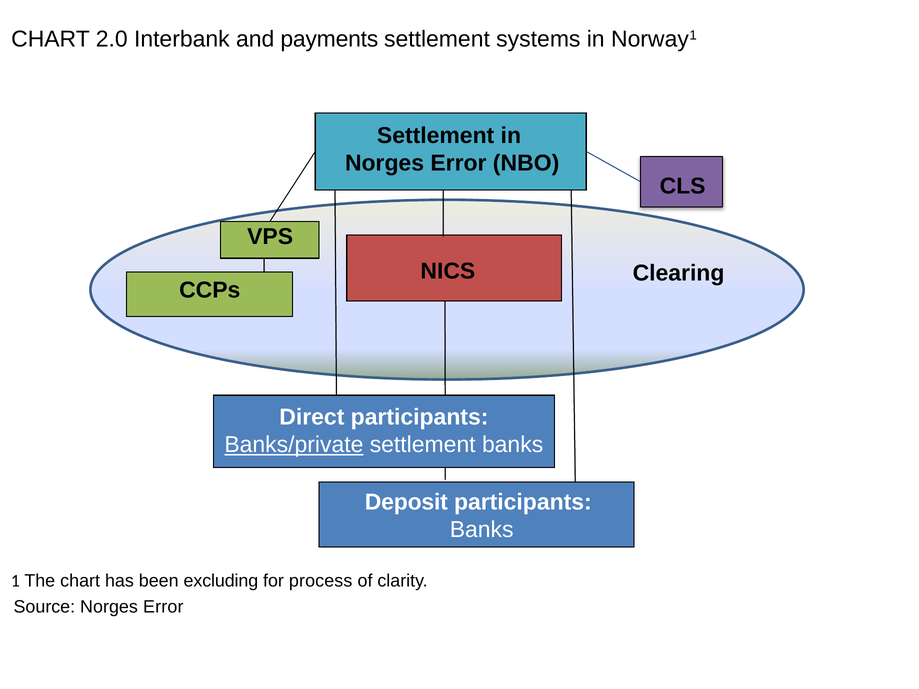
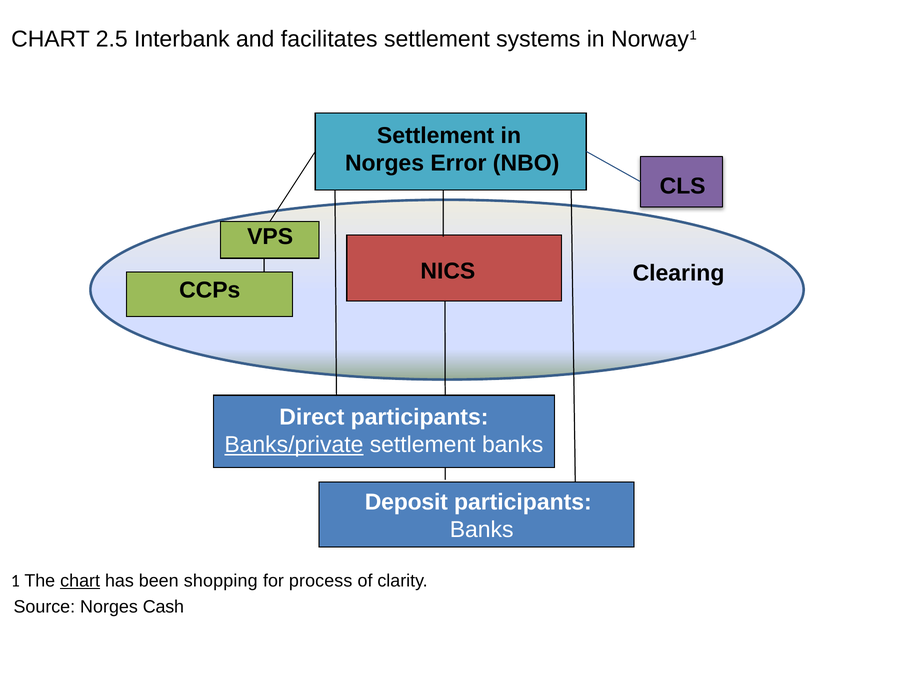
2.0: 2.0 -> 2.5 (112, 39)
payments: payments -> facilitates (329, 39)
chart underline: none -> present (80, 581)
excluding: excluding -> shopping (221, 581)
Source Norges Error: Error -> Cash (163, 607)
